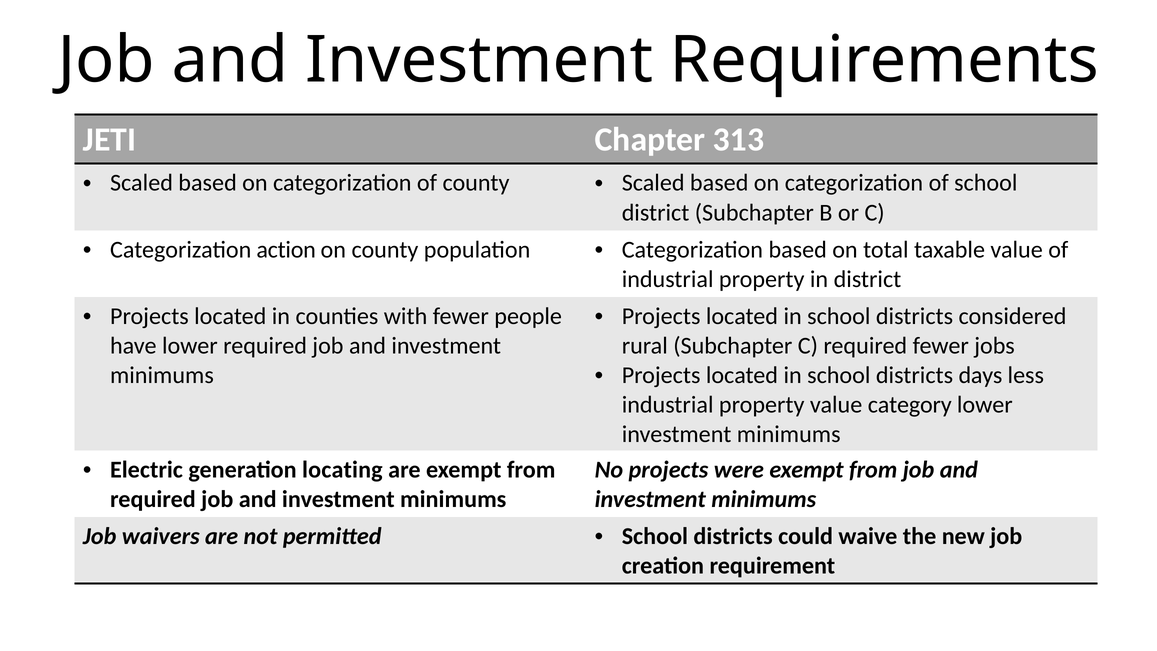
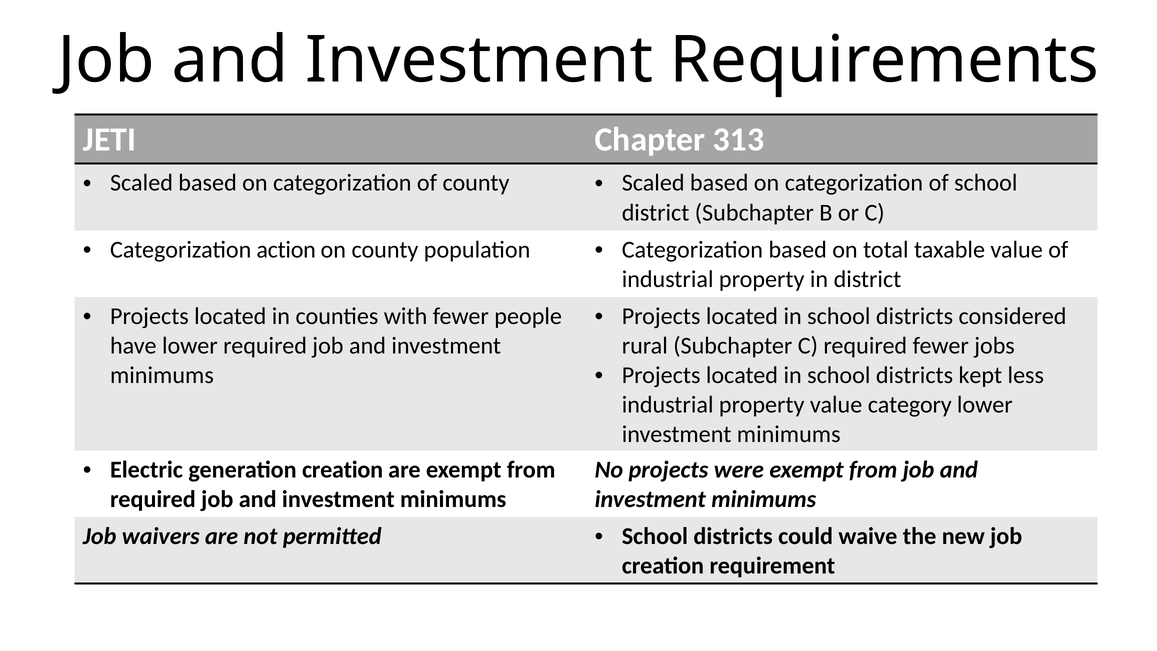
days: days -> kept (980, 375)
generation locating: locating -> creation (343, 470)
